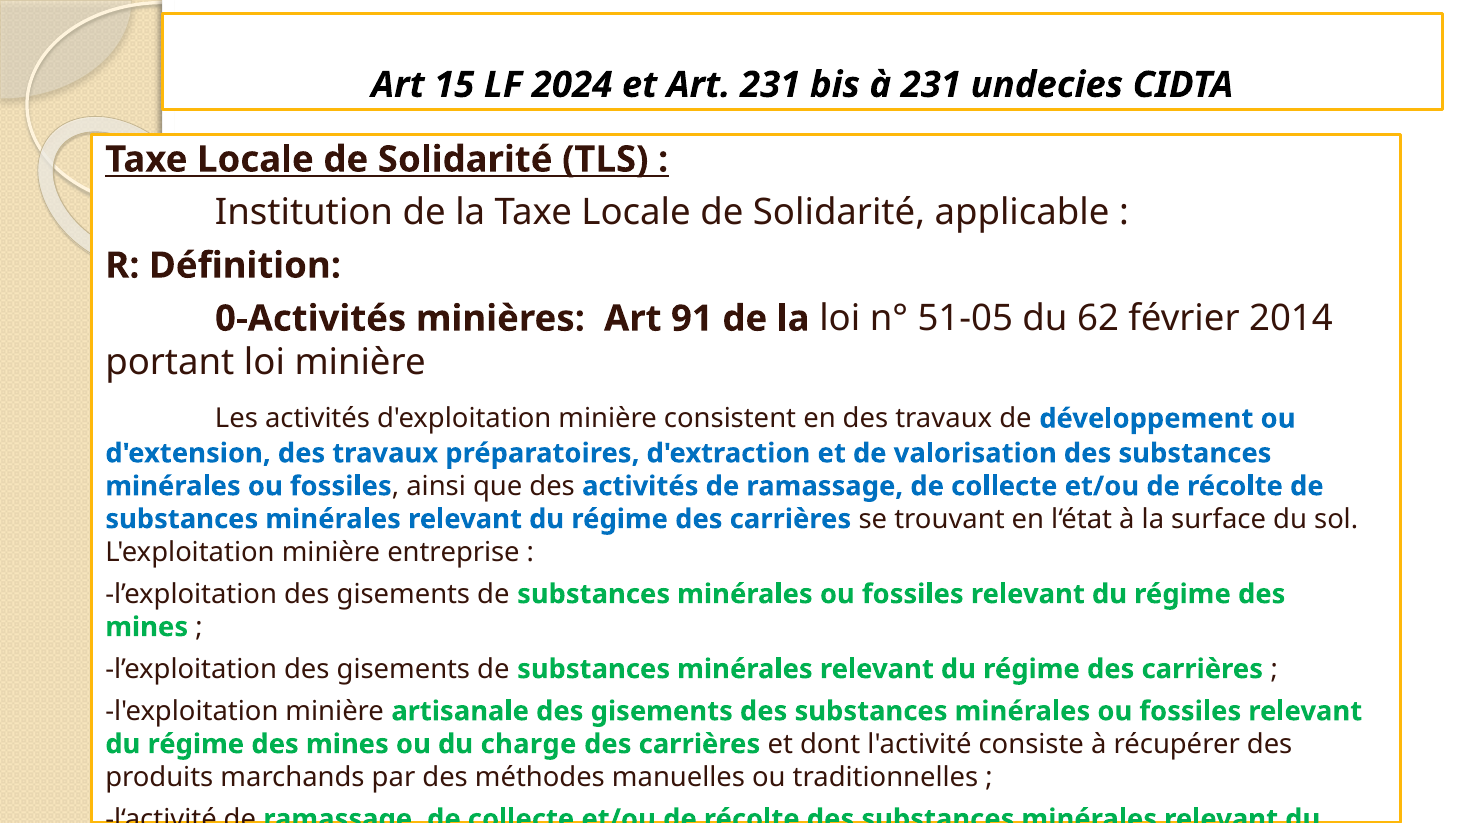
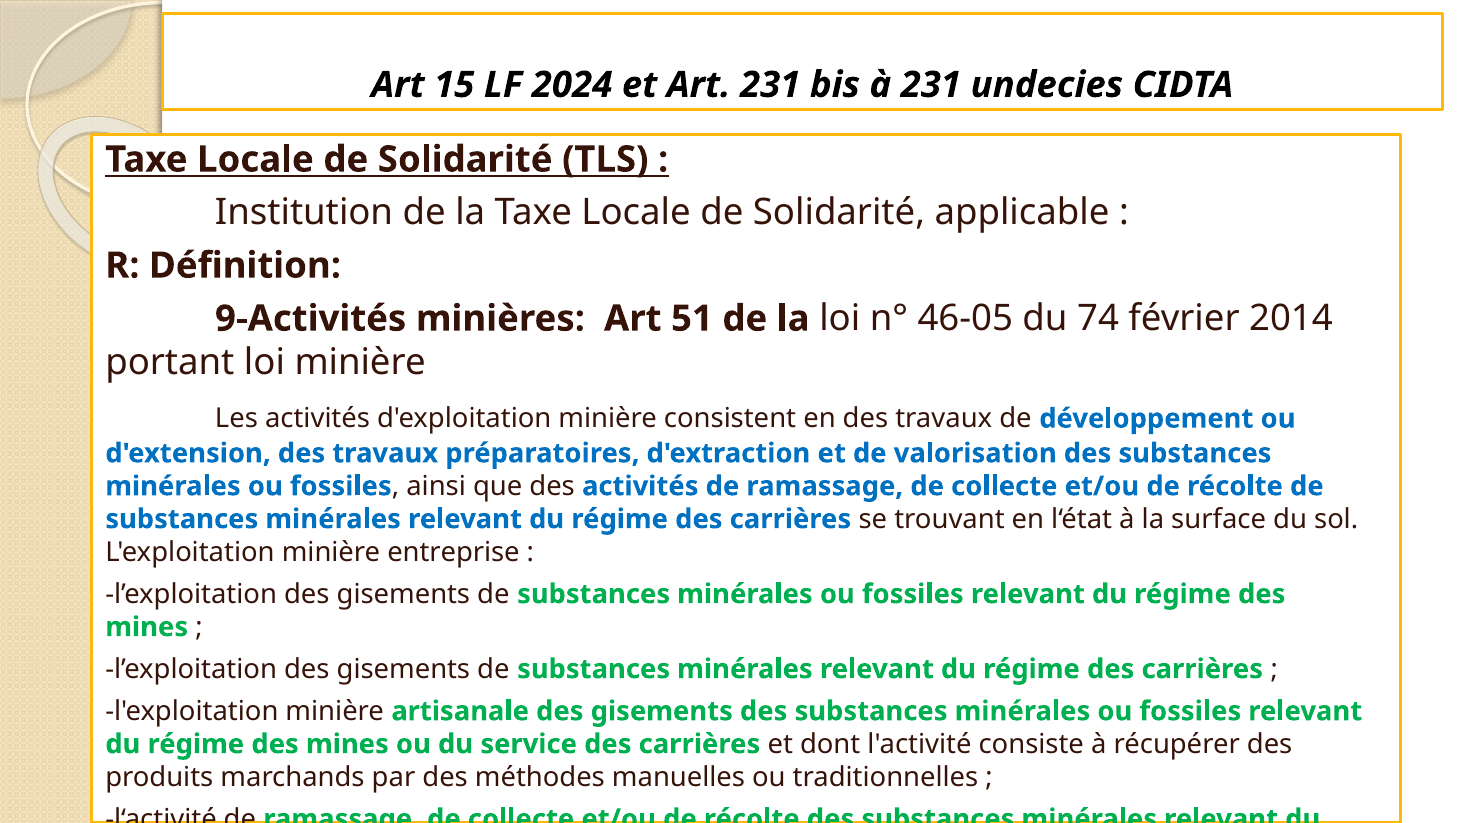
0-Activités: 0-Activités -> 9-Activités (311, 319)
91: 91 -> 51 (692, 319)
51-05: 51-05 -> 46-05 (965, 319)
62: 62 -> 74 (1098, 319)
charge: charge -> service (529, 744)
